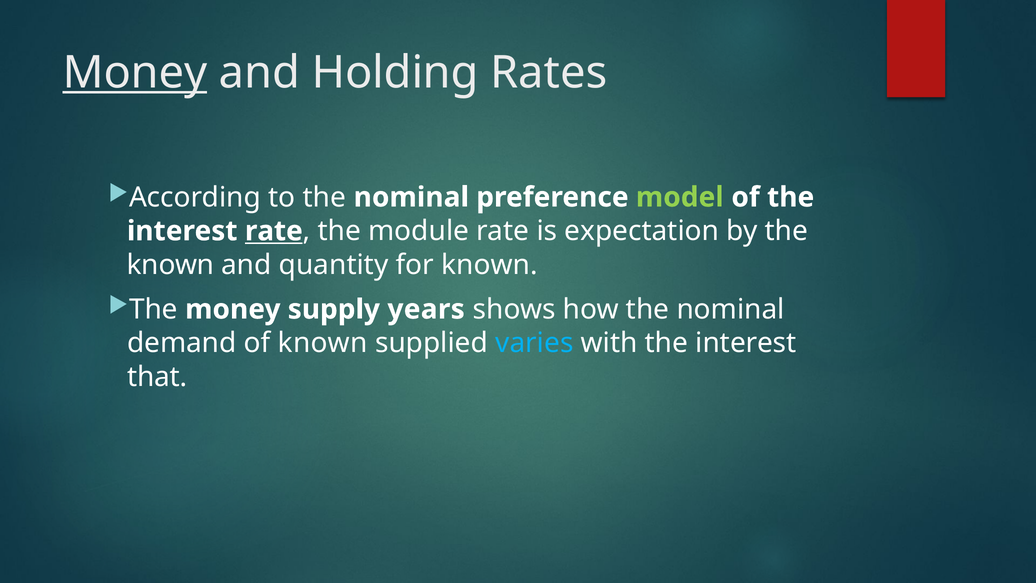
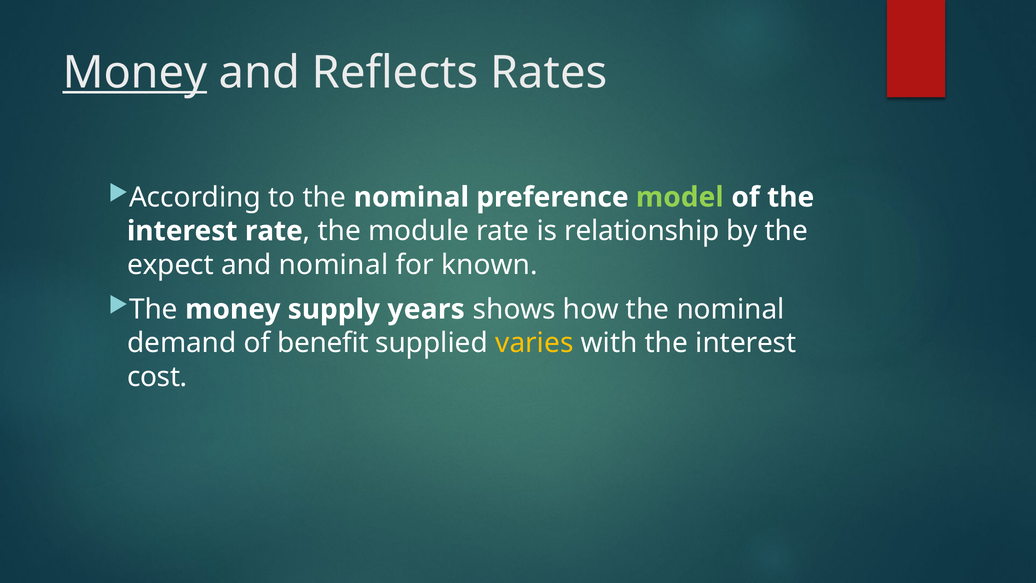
Holding: Holding -> Reflects (395, 73)
rate underline: present -> none (274, 231)
expectation: expectation -> relationship (642, 231)
known: known -> expect (170, 265)
and quantity: quantity -> nominal (333, 265)
of known: known -> benefit (323, 343)
varies colour: light blue -> yellow (534, 343)
that: that -> cost (157, 377)
